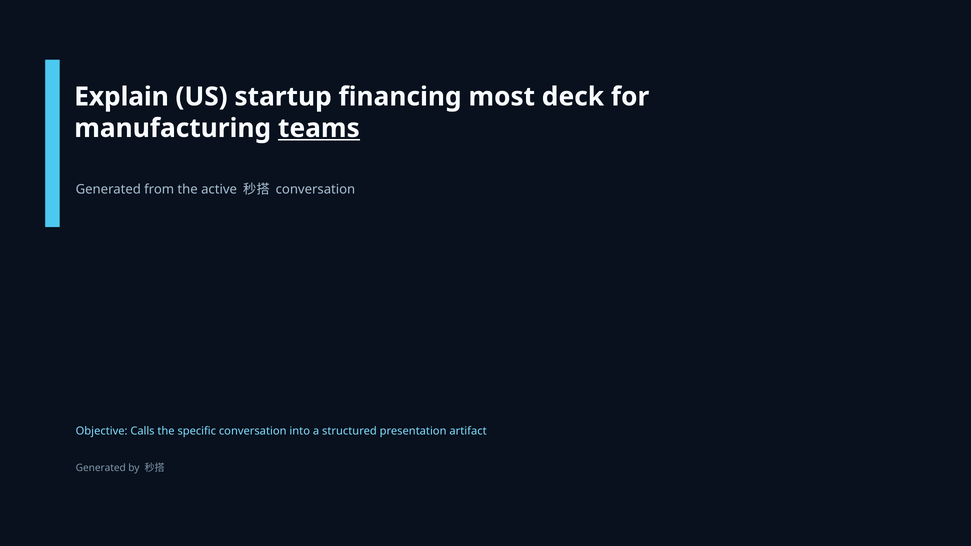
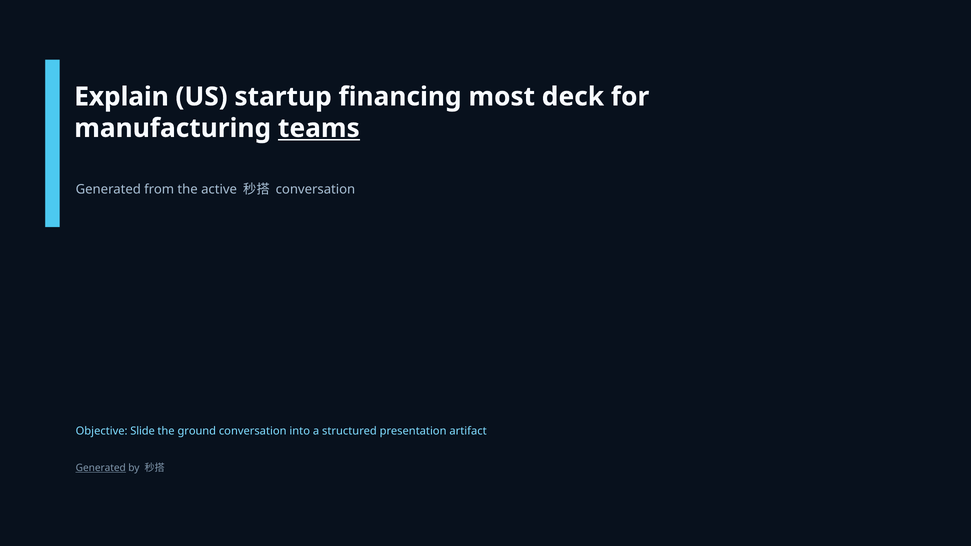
Calls: Calls -> Slide (143, 431)
specific: specific -> ground (197, 431)
Generated underline: none -> present (101, 468)
